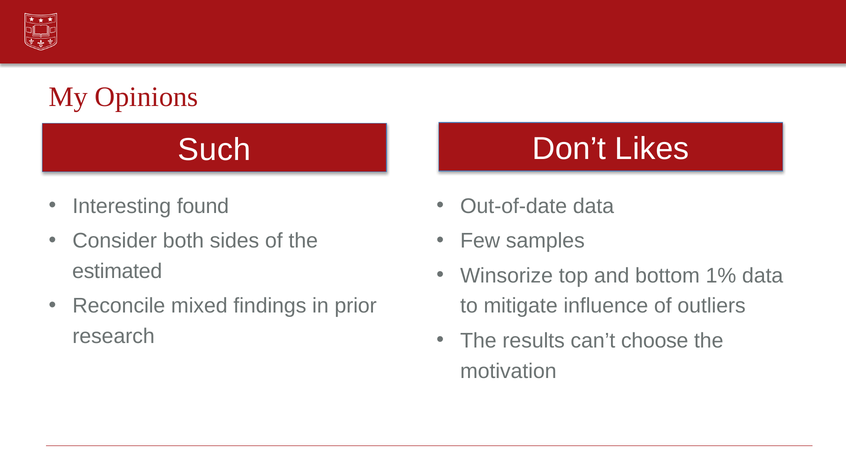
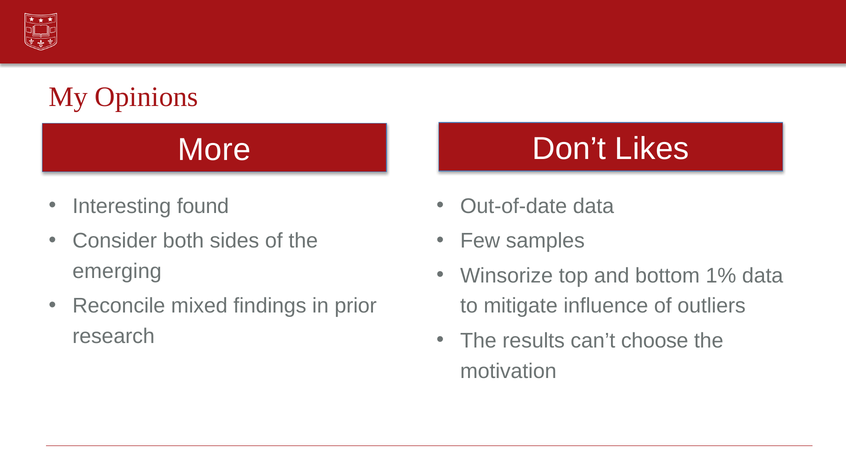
Such: Such -> More (214, 150)
estimated: estimated -> emerging (117, 271)
